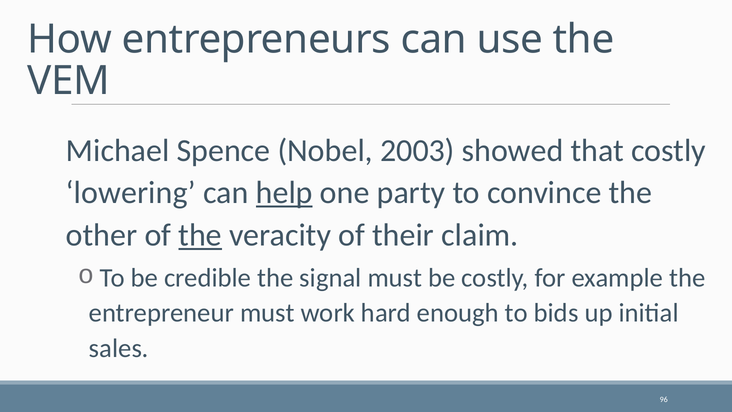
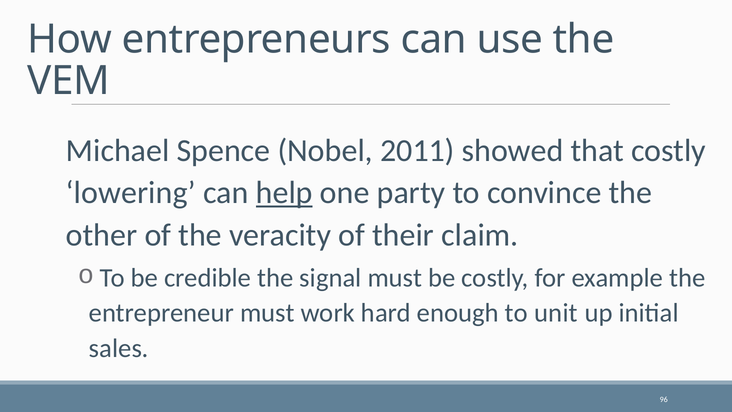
2003: 2003 -> 2011 (417, 151)
the underline: present -> none (200, 235)
bids: bids -> unit (556, 313)
